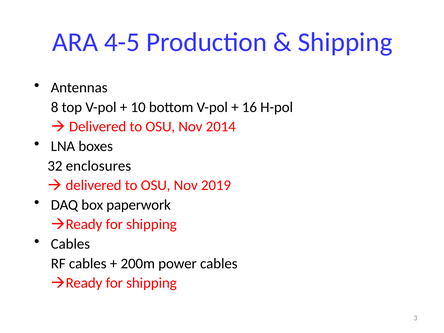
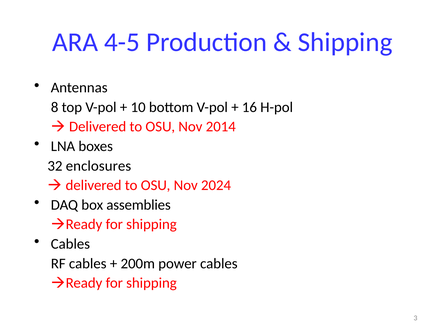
2019: 2019 -> 2024 (216, 185)
paperwork: paperwork -> assemblies (139, 205)
